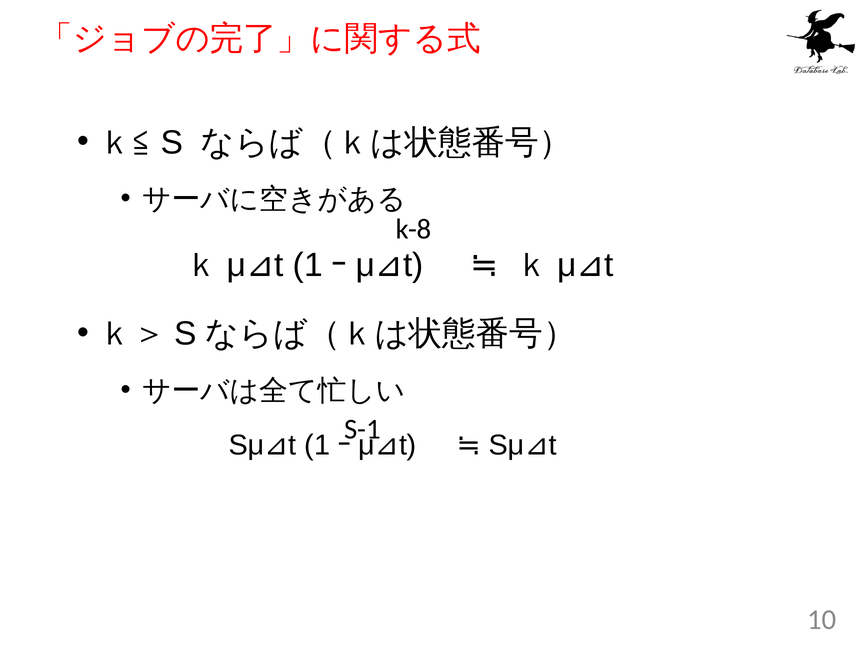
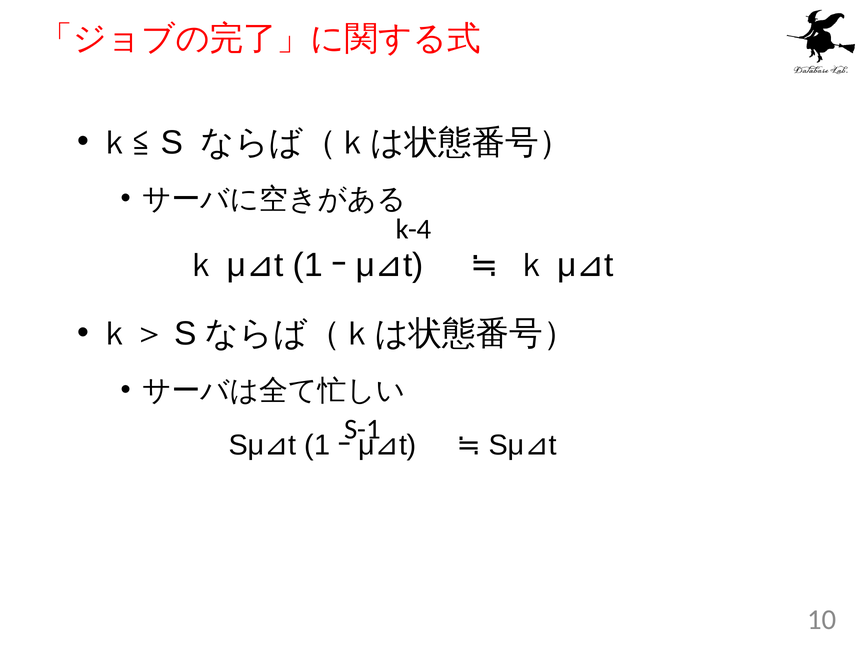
k-8: k-8 -> k-4 (414, 229)
